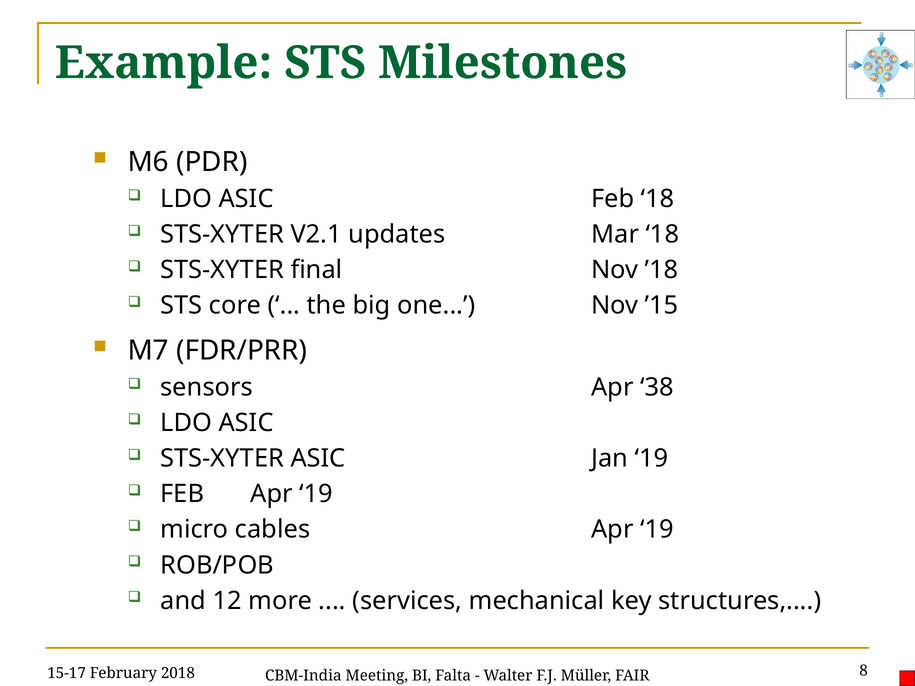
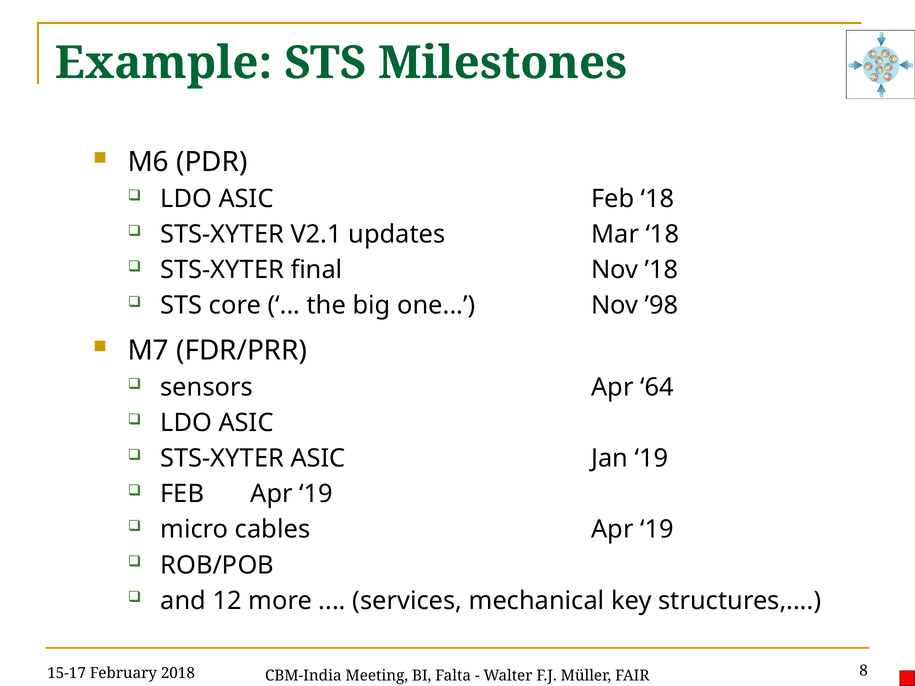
’15: ’15 -> ’98 (662, 306)
38: 38 -> 64 (657, 387)
